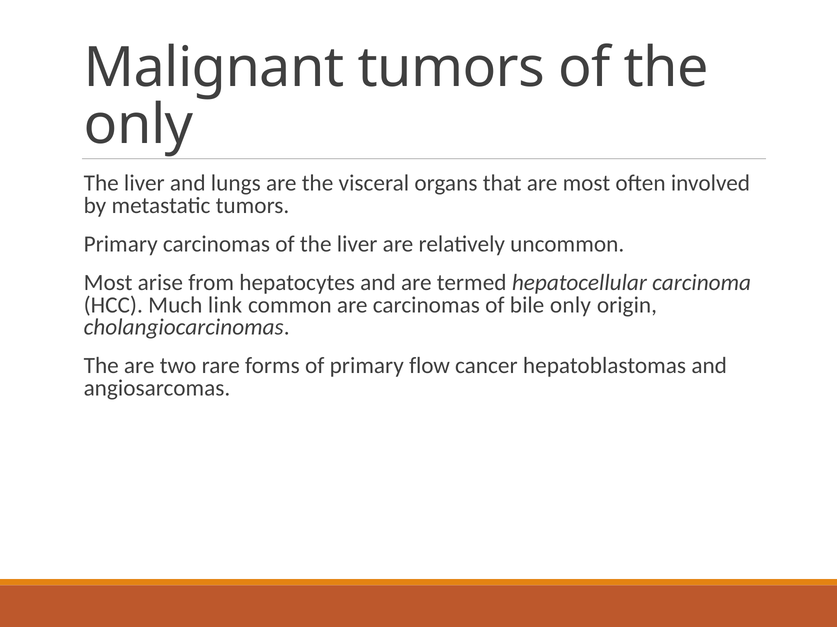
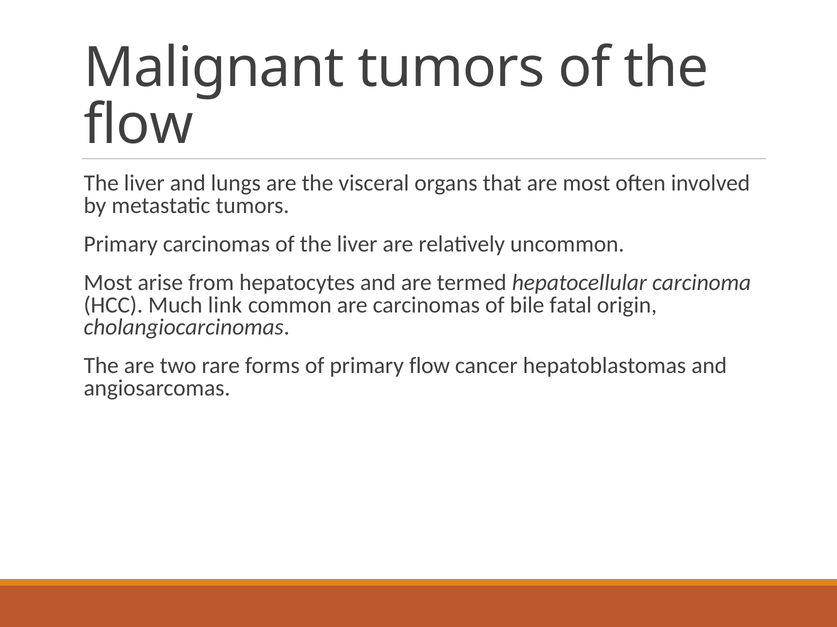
only: only -> flow (139, 125)
bile only: only -> fatal (571, 305)
